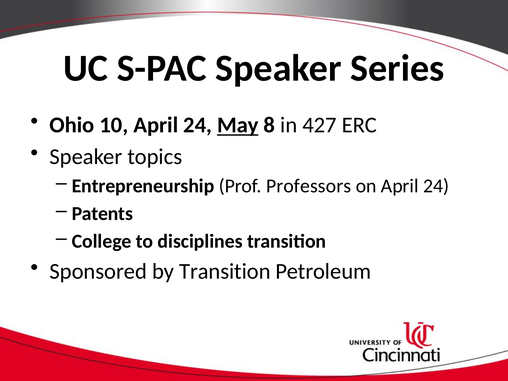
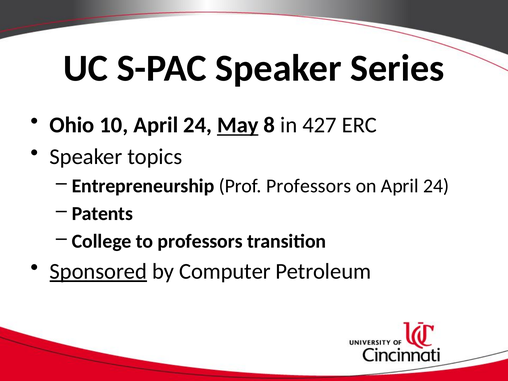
to disciplines: disciplines -> professors (200, 241)
Sponsored underline: none -> present (98, 271)
by Transition: Transition -> Computer (225, 271)
